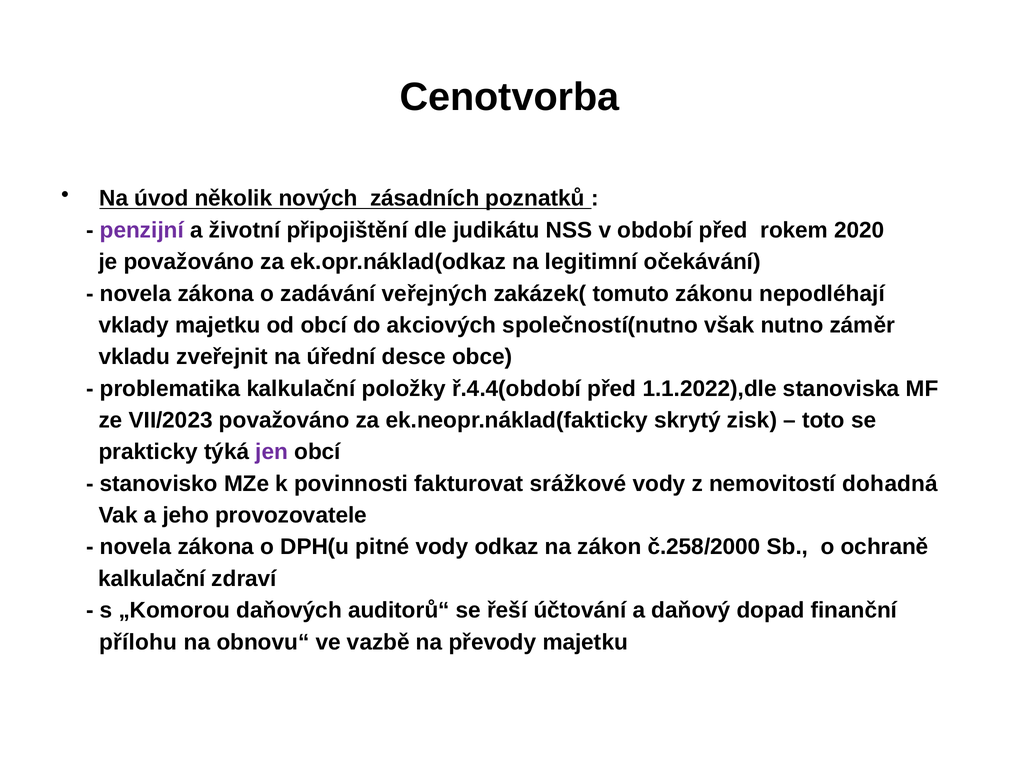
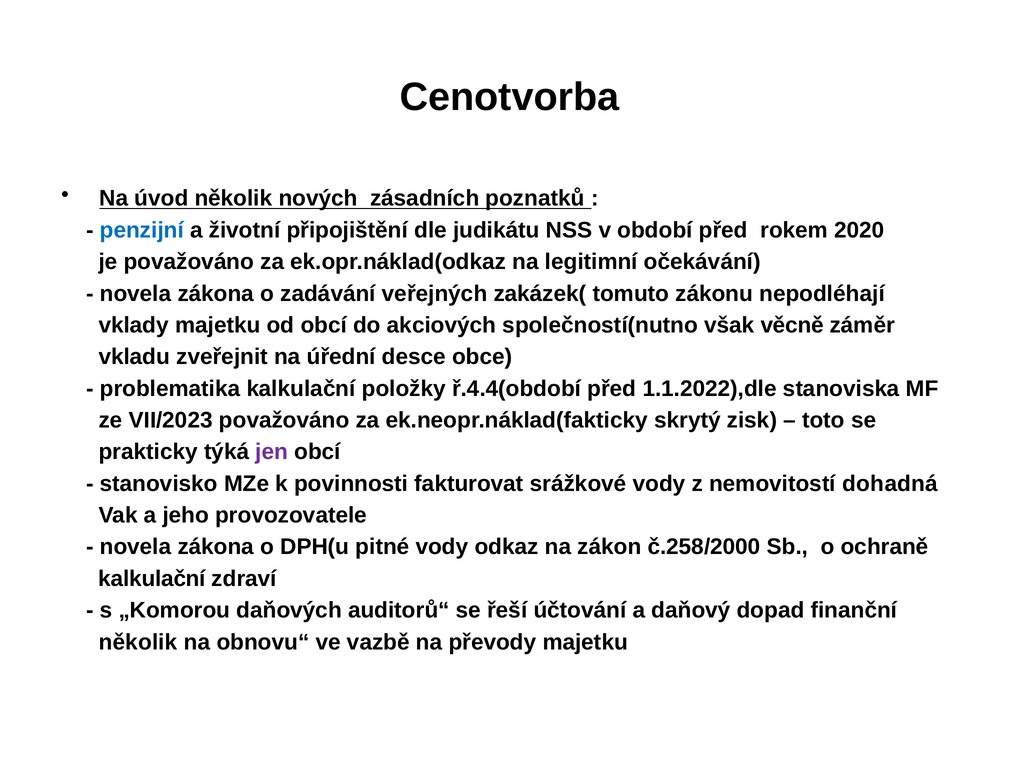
penzijní colour: purple -> blue (142, 230)
nutno: nutno -> věcně (792, 325)
přílohu: přílohu -> několik (138, 642)
